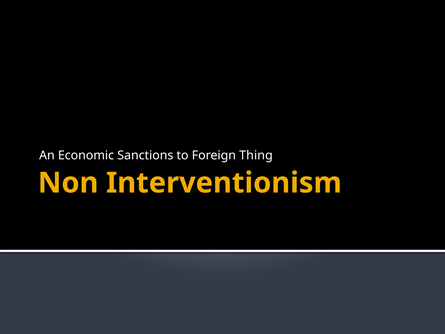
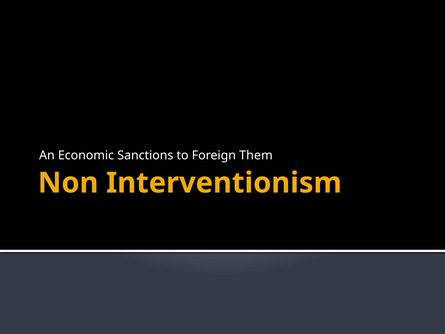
Thing: Thing -> Them (256, 155)
